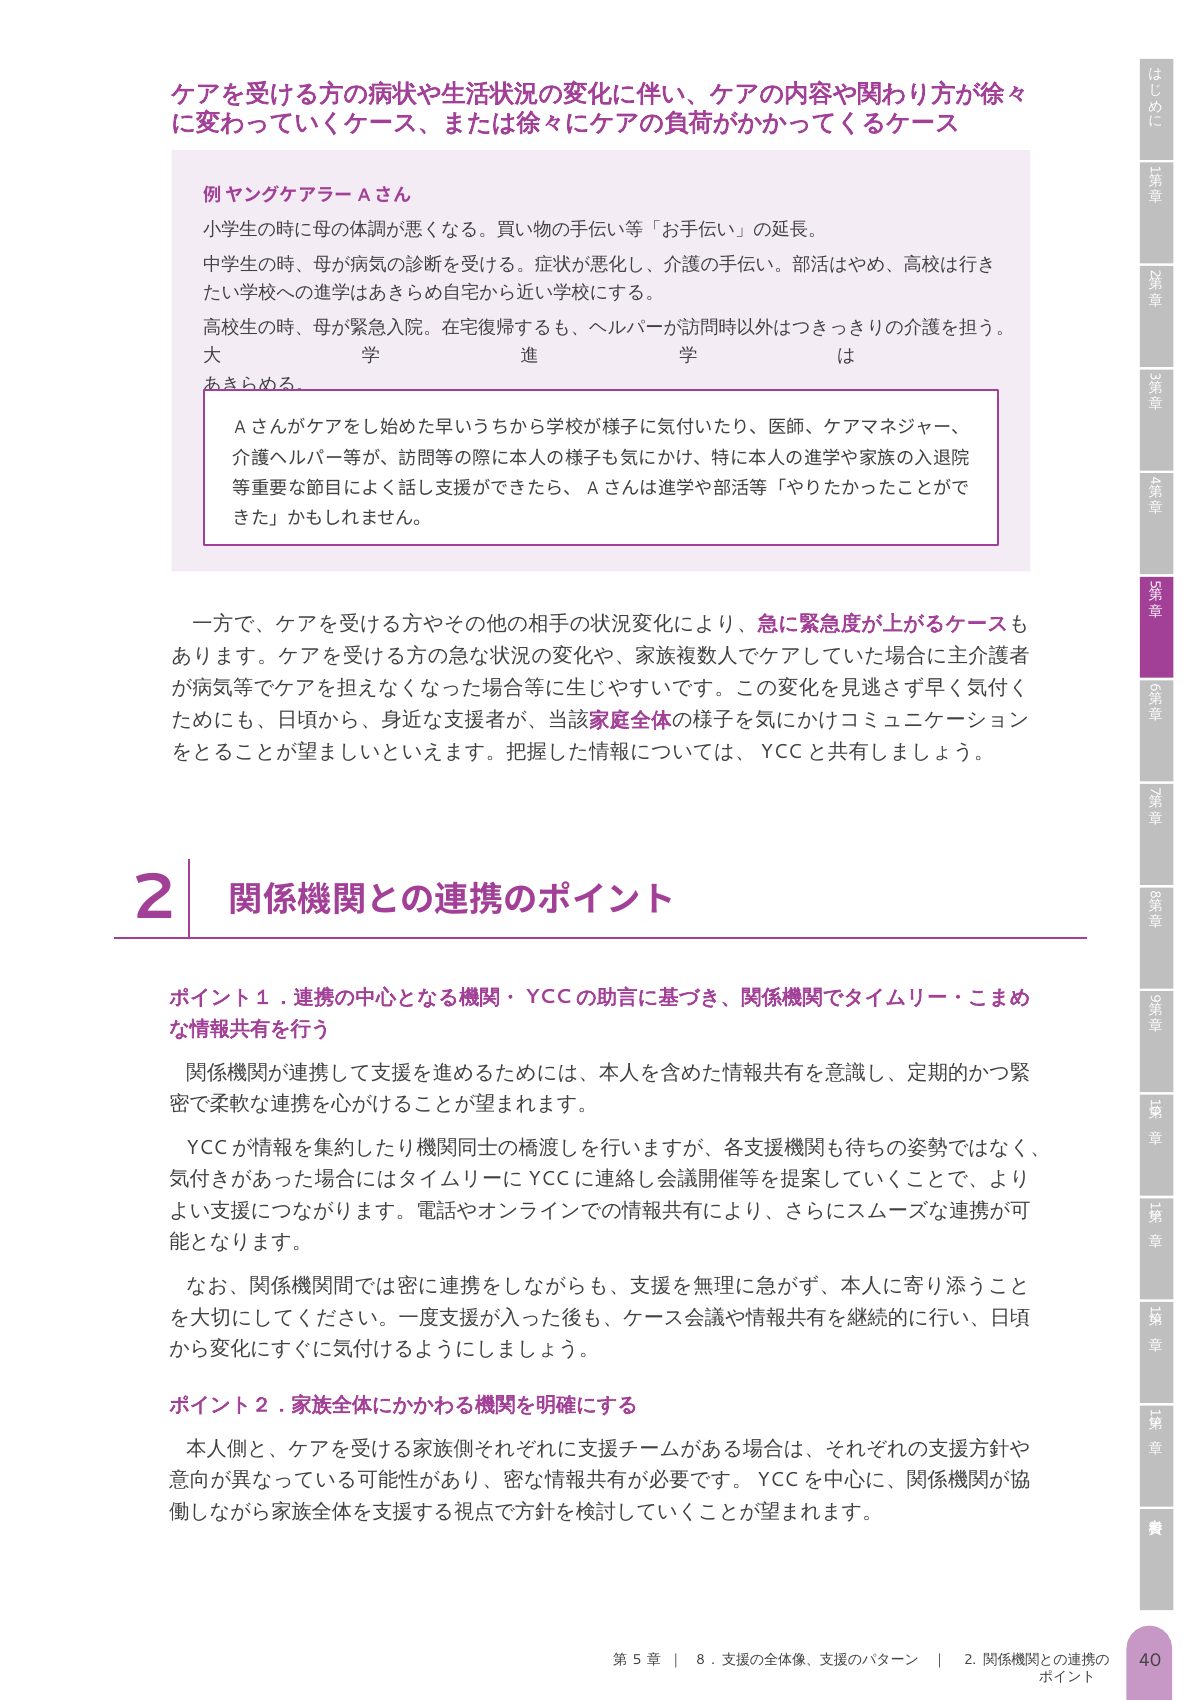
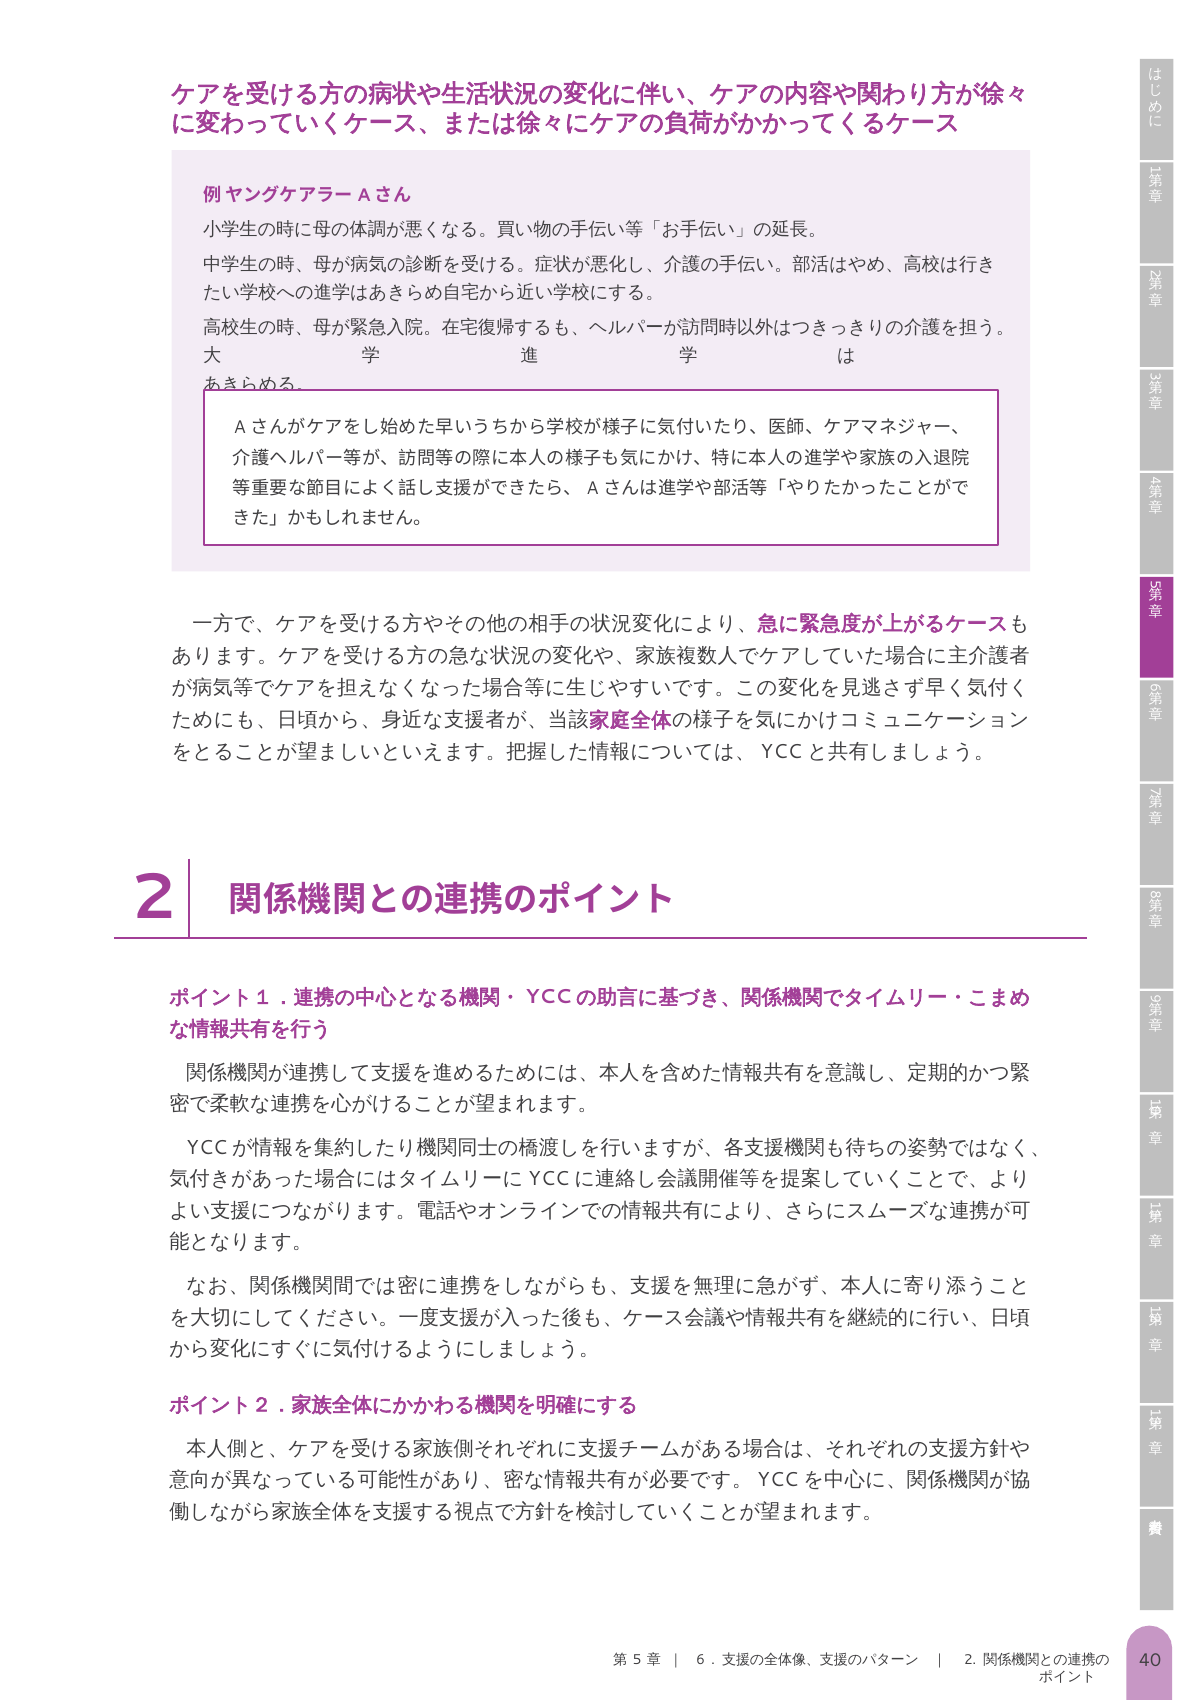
8: 8 -> 6 (701, 1660)
